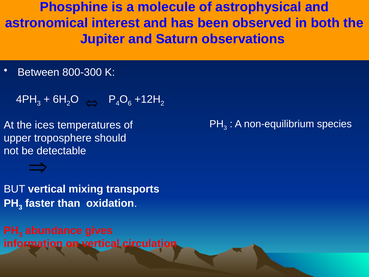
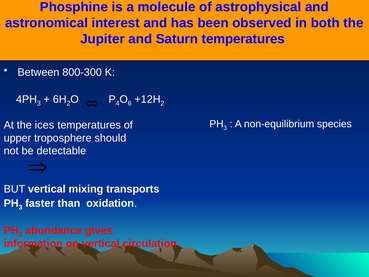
Saturn observations: observations -> temperatures (243, 39)
